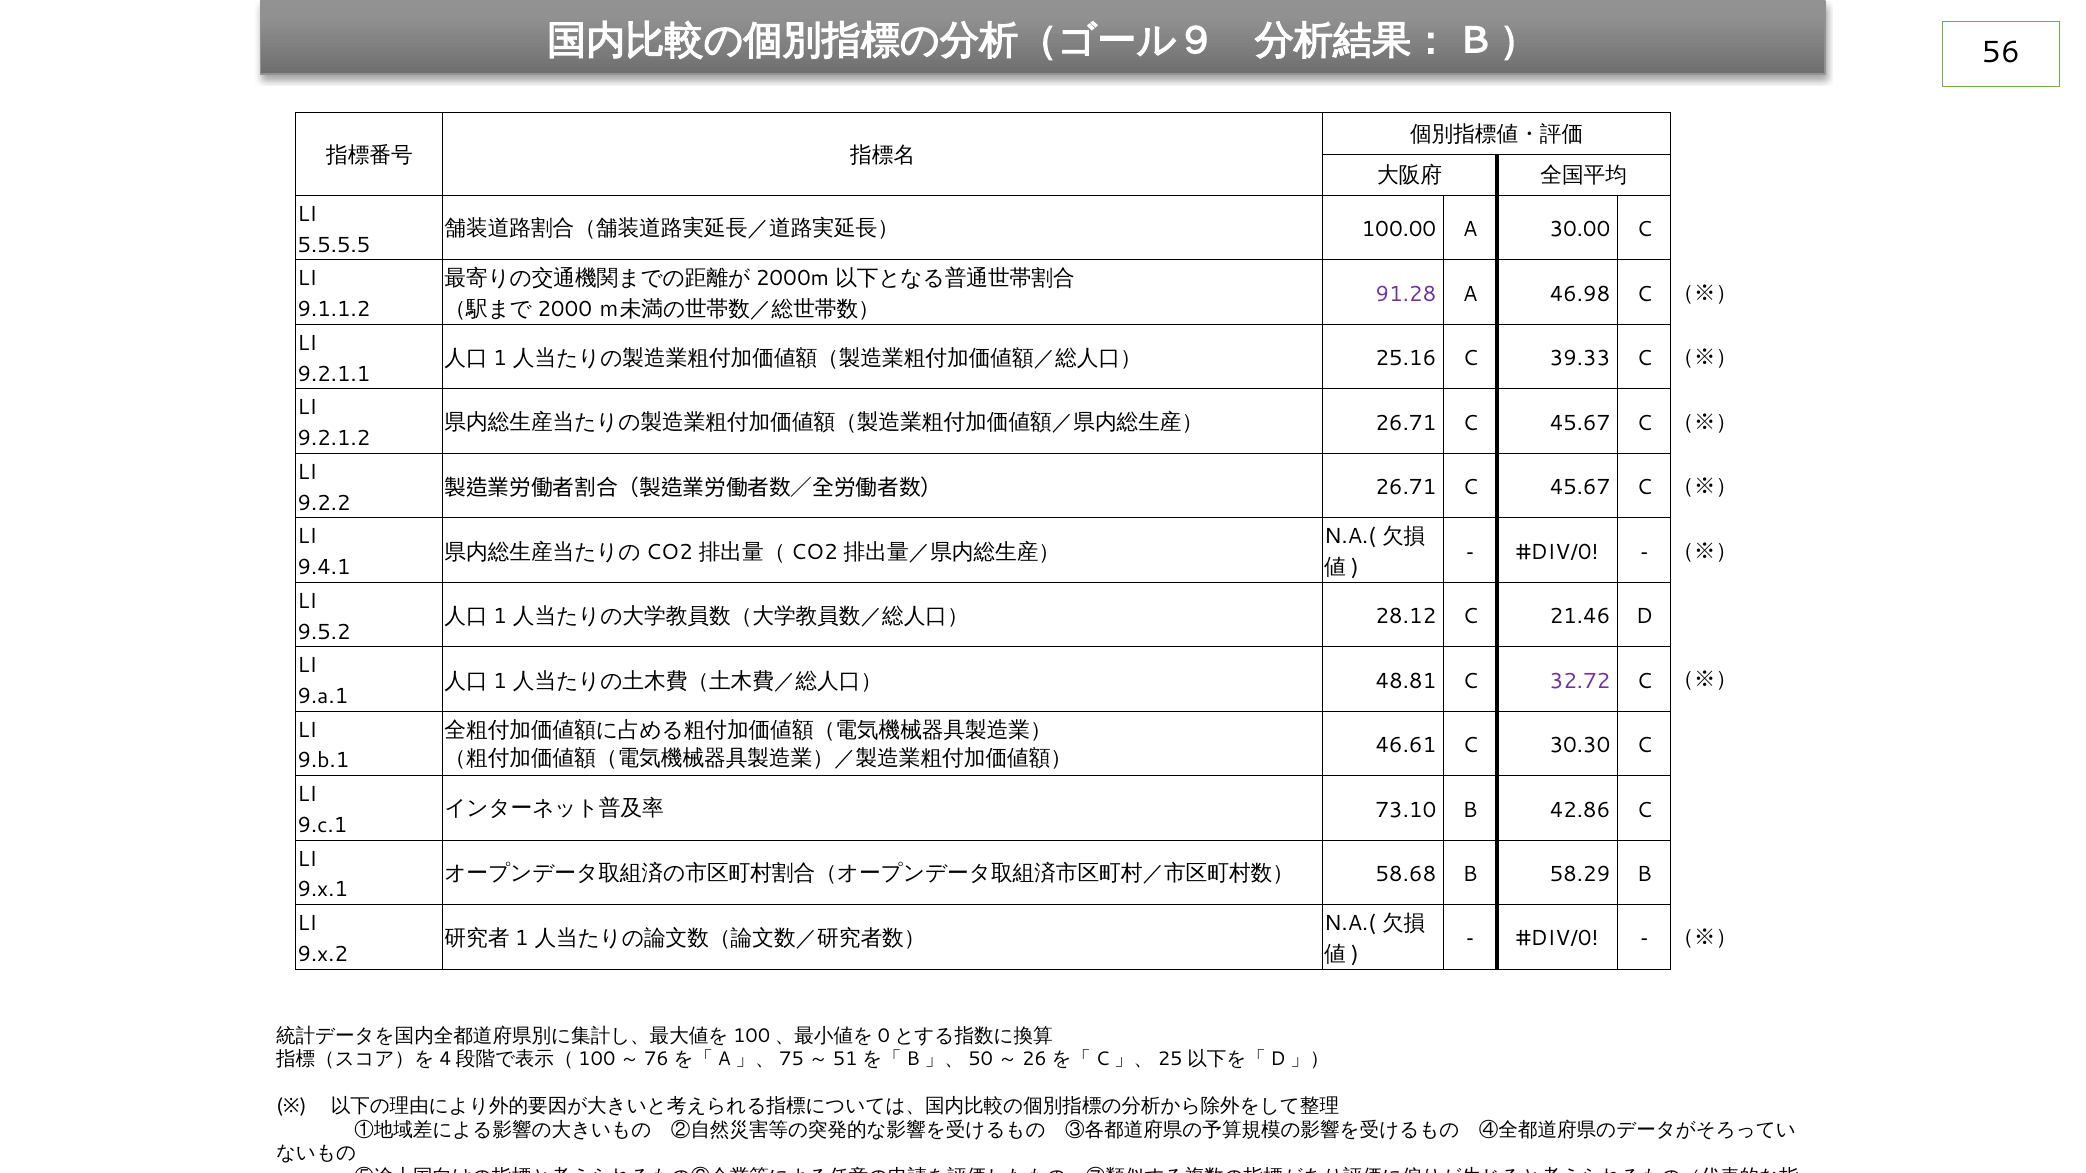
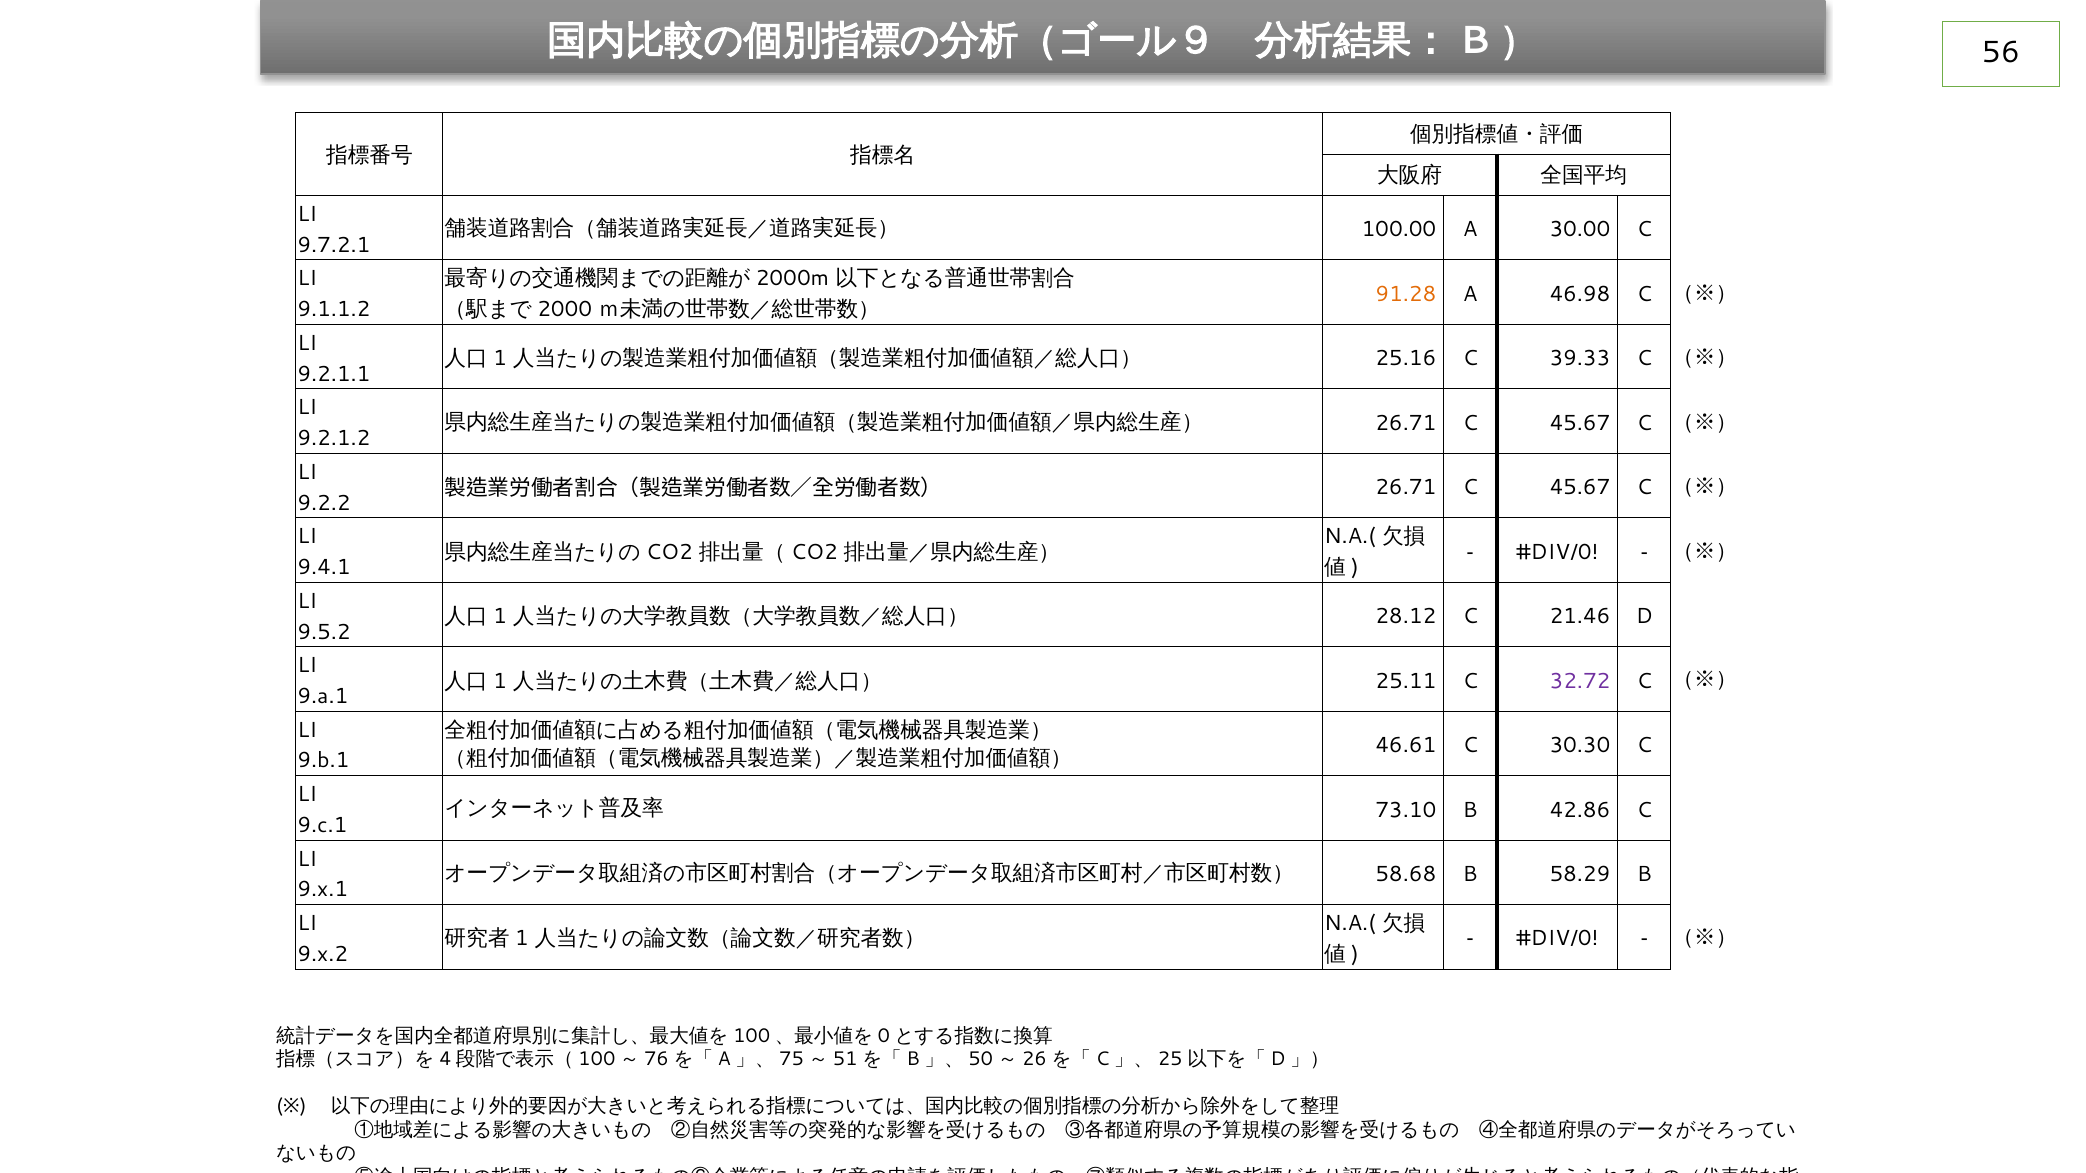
5.5.5.5: 5.5.5.5 -> 9.7.2.1 (334, 245)
91.28 colour: purple -> orange (1406, 294)
48.81: 48.81 -> 25.11 (1406, 681)
